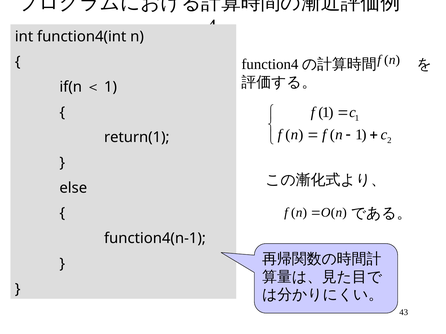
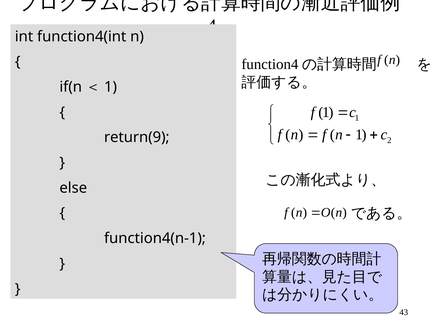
return(1: return(1 -> return(9 (137, 138)
